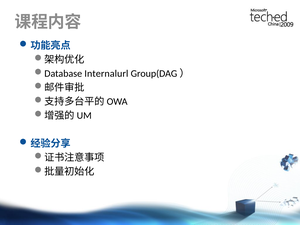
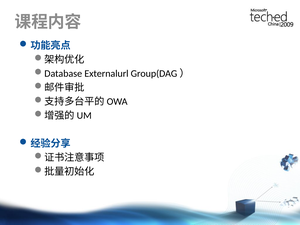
Internalurl: Internalurl -> Externalurl (106, 74)
